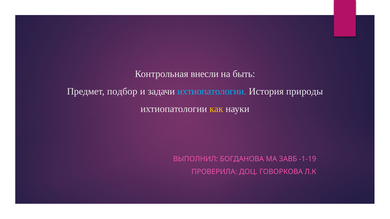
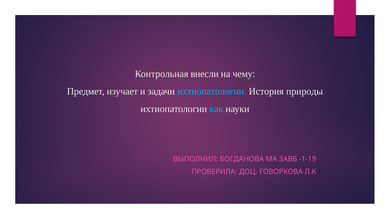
быть: быть -> чему (244, 74)
подбор: подбор -> изучает (122, 92)
как colour: yellow -> light blue (216, 109)
